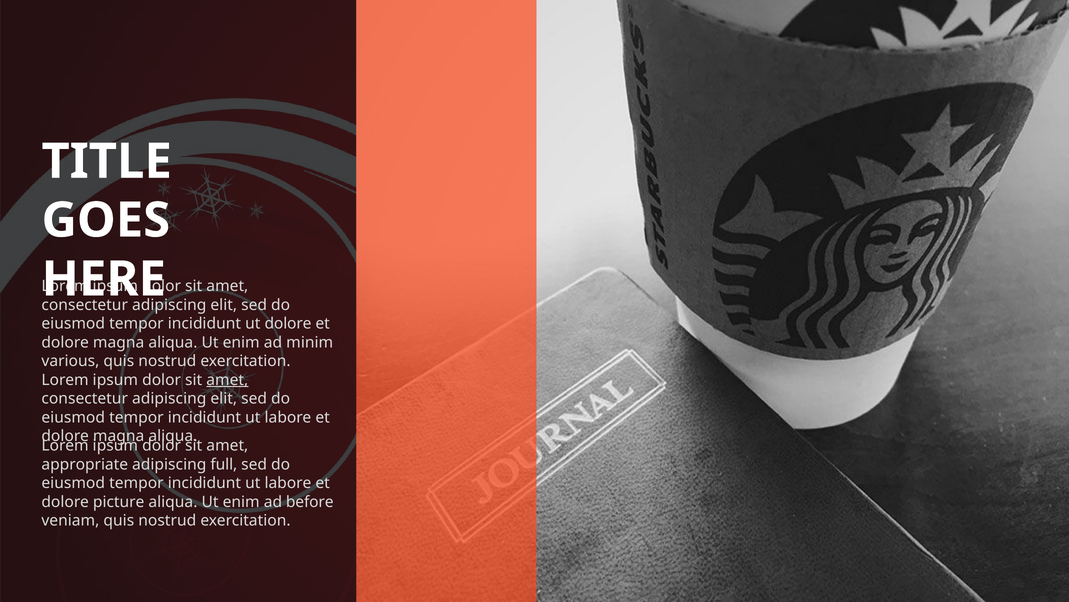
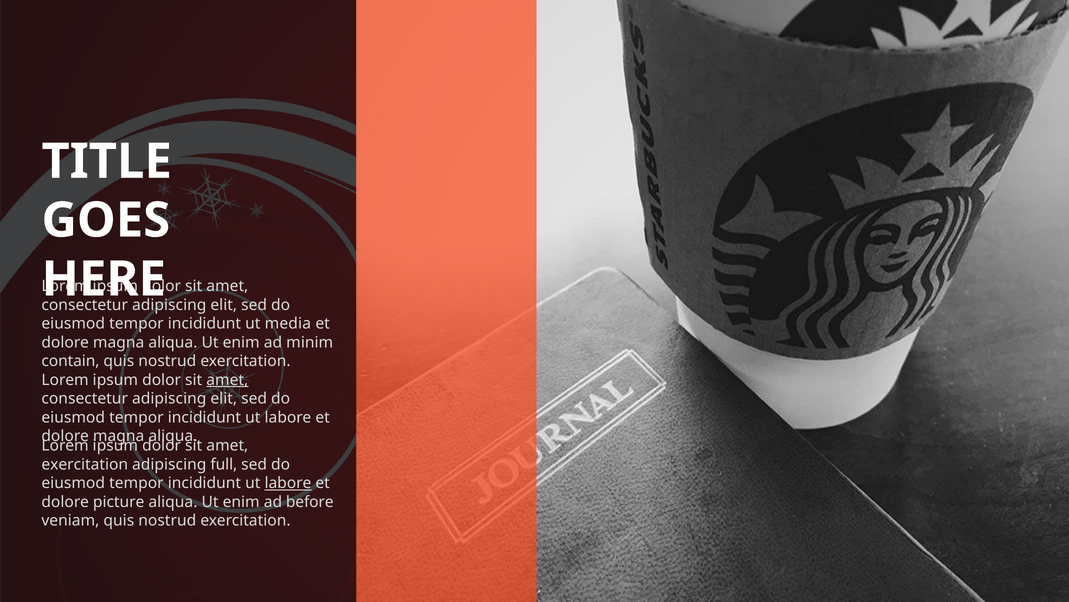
ut dolore: dolore -> media (288, 323)
various: various -> contain (70, 361)
appropriate: appropriate -> exercitation (85, 464)
labore underline: none -> present (288, 483)
